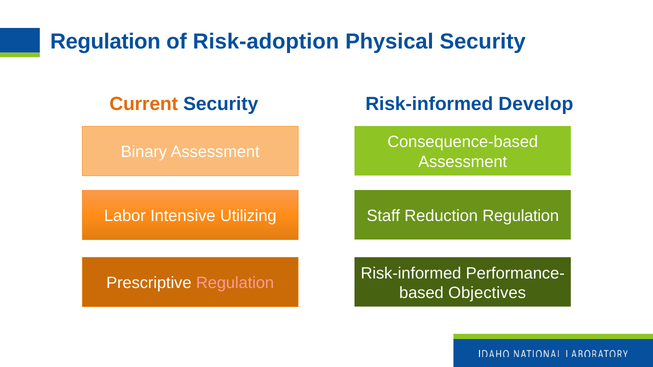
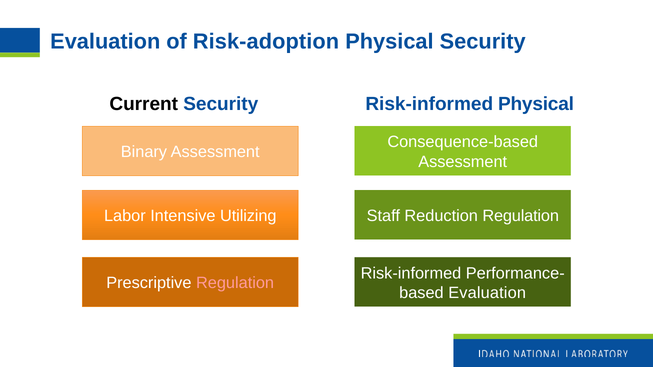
Regulation: Regulation -> Evaluation (105, 42)
Current colour: orange -> black (144, 104)
Risk-informed Develop: Develop -> Physical (536, 104)
Objectives: Objectives -> Evaluation (487, 293)
